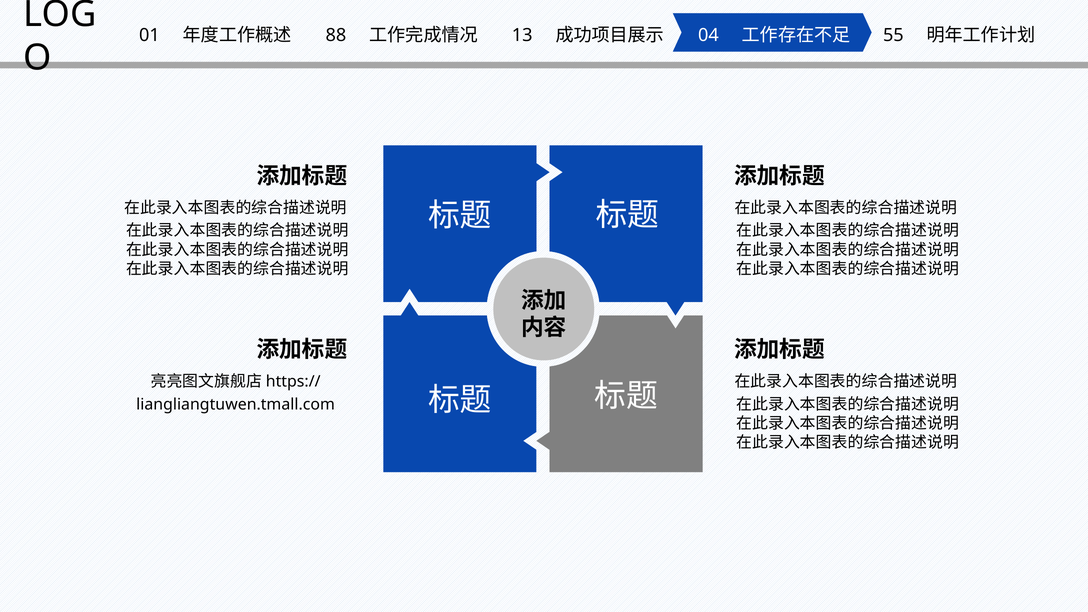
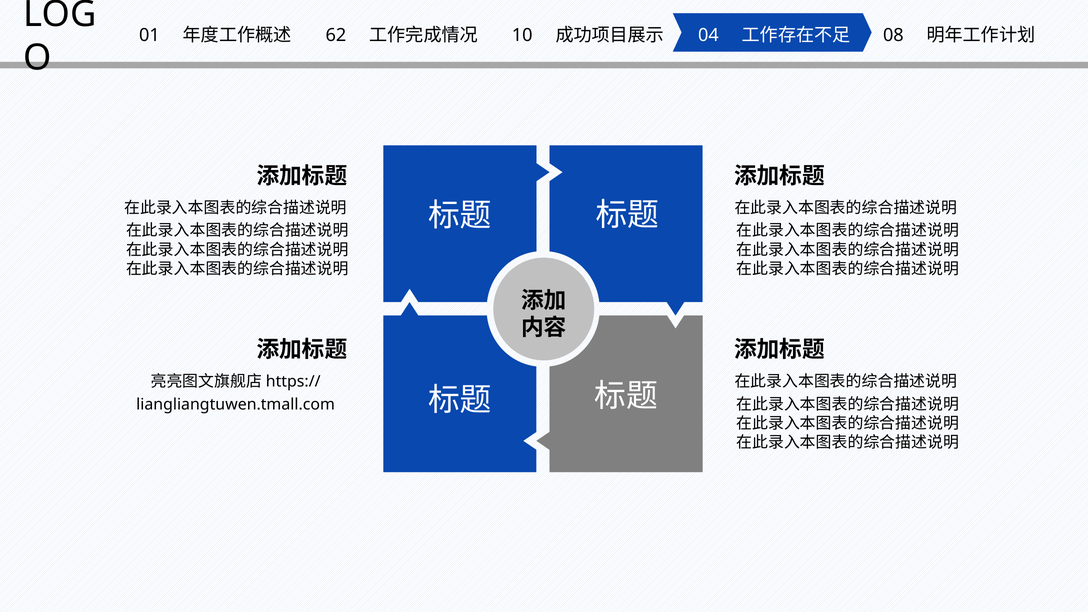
88: 88 -> 62 (336, 35)
13: 13 -> 10 (522, 35)
55: 55 -> 08 (893, 35)
